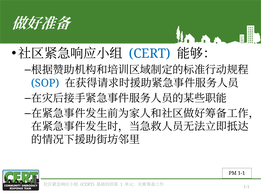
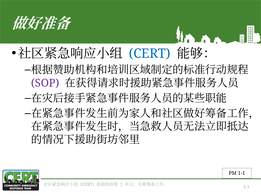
SOP colour: blue -> purple (45, 83)
